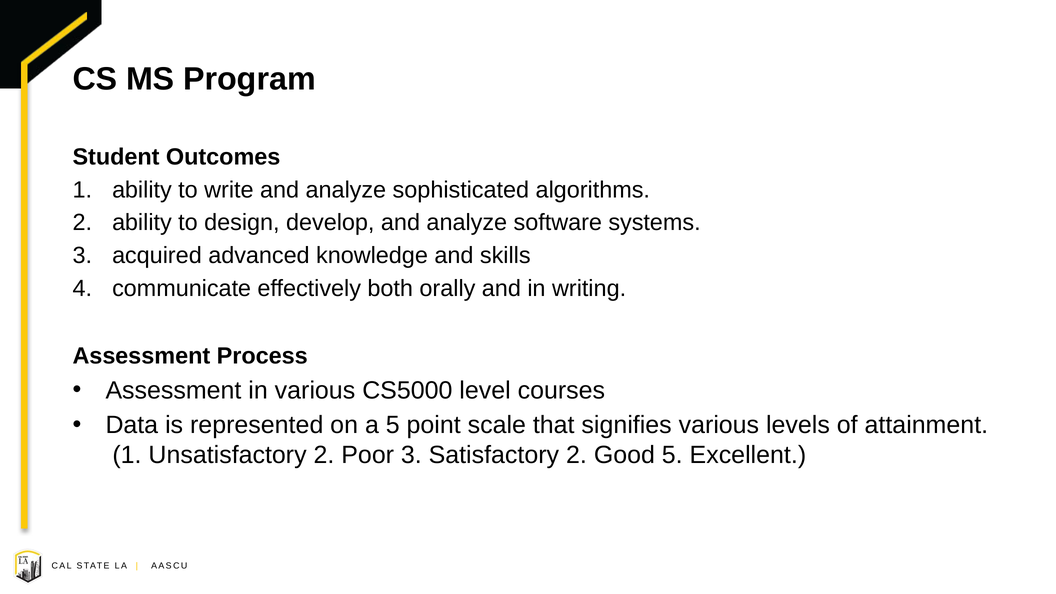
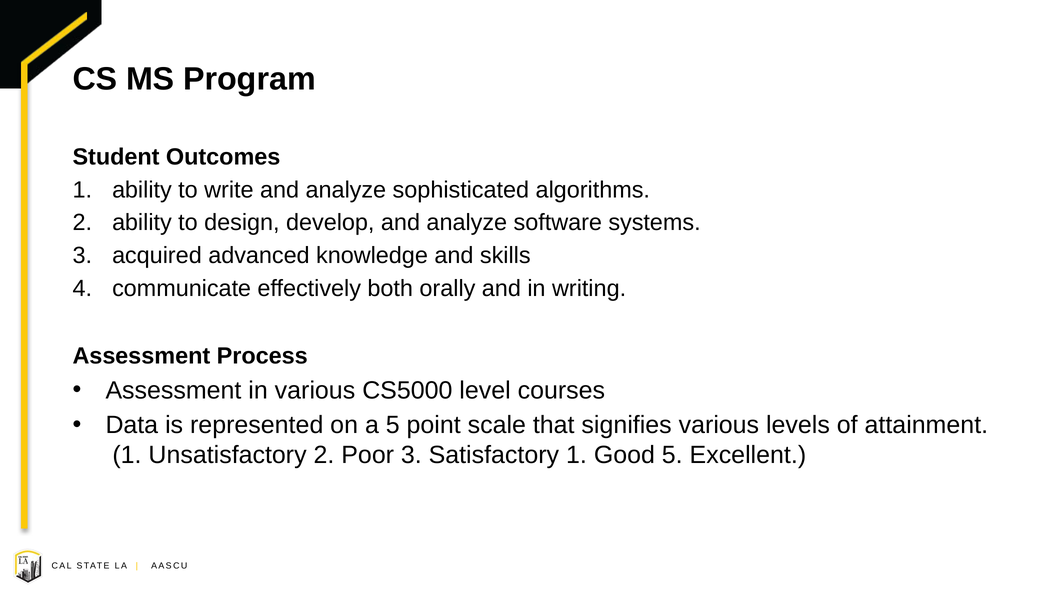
Satisfactory 2: 2 -> 1 (577, 455)
